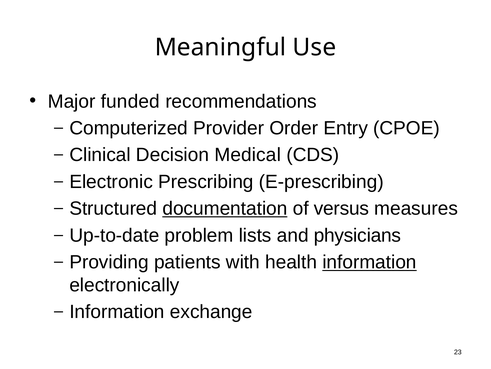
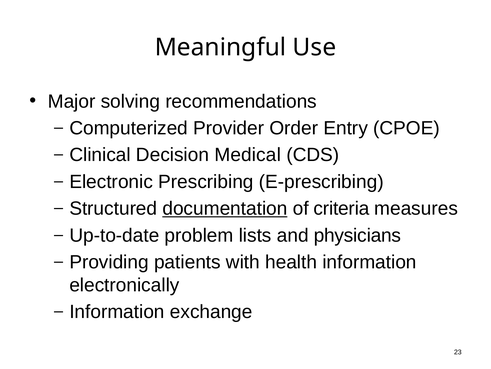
funded: funded -> solving (130, 101)
versus: versus -> criteria (341, 208)
information underline: present -> none (369, 262)
